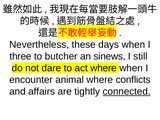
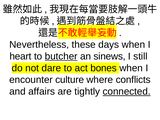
three: three -> heart (20, 56)
butcher underline: none -> present (61, 56)
act where: where -> bones (104, 68)
animal: animal -> culture (70, 80)
